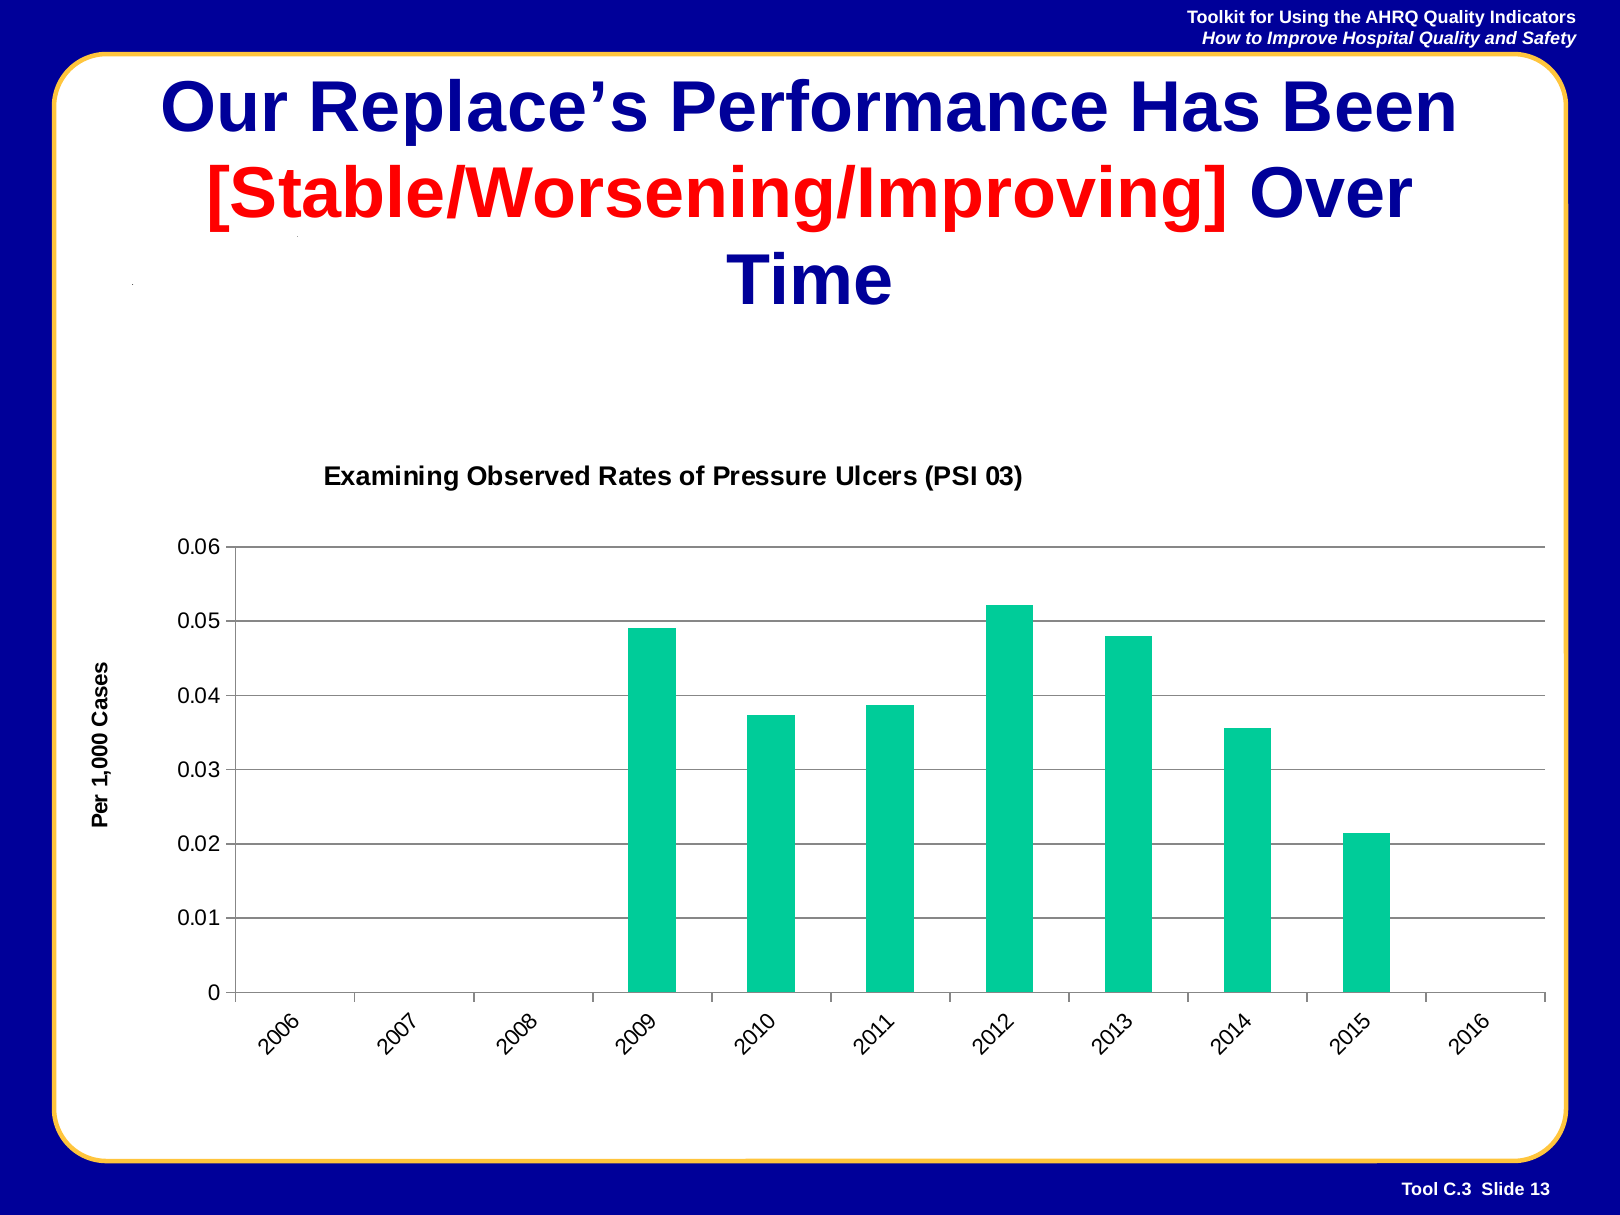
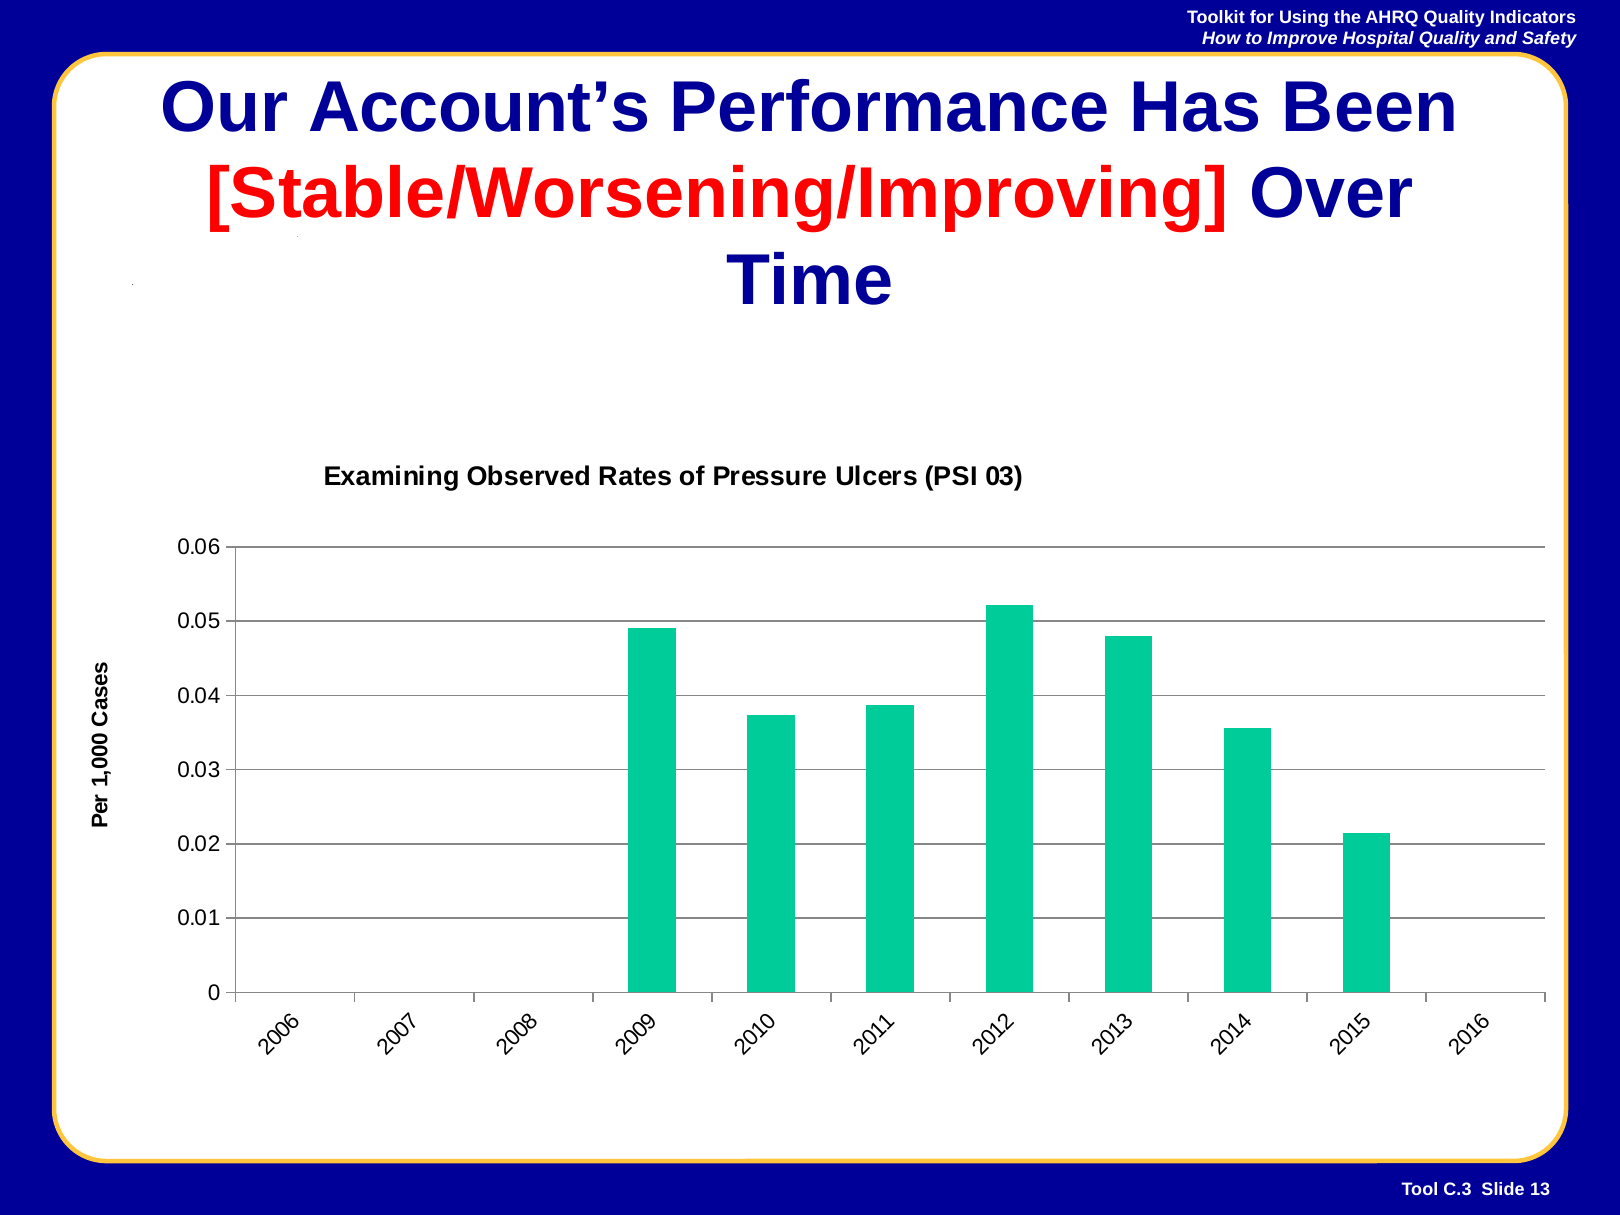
Replace’s: Replace’s -> Account’s (479, 108)
